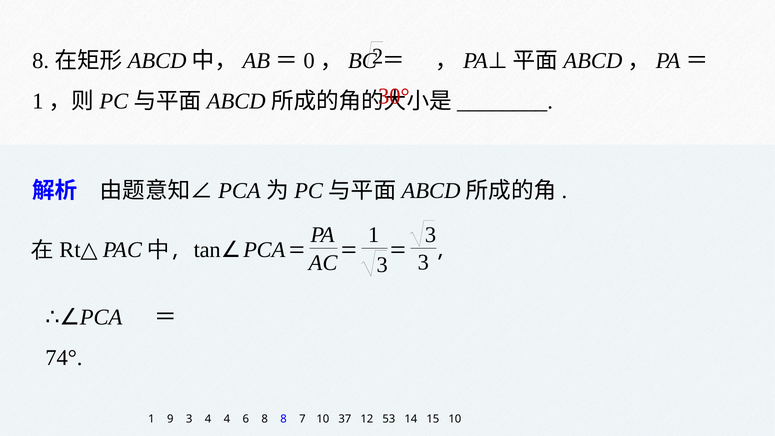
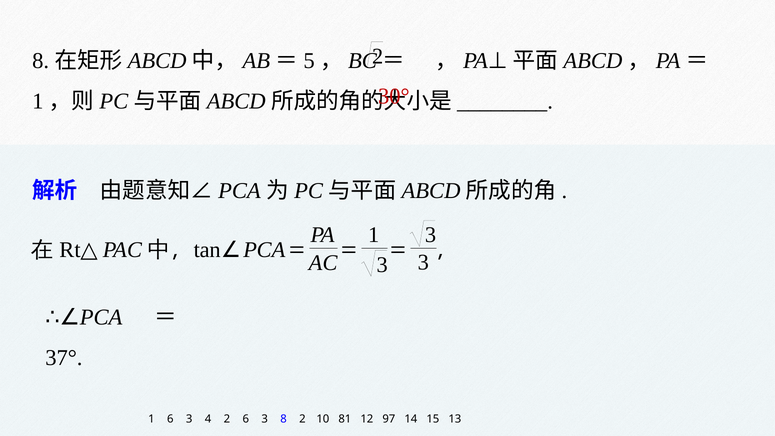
0: 0 -> 5 (309, 61)
74°: 74° -> 37° (64, 358)
1 9: 9 -> 6 (170, 419)
4 4: 4 -> 2 (227, 419)
8: 8 -> 3 (265, 419)
8 7: 7 -> 2 (302, 419)
37: 37 -> 81 (345, 419)
53: 53 -> 97 (389, 419)
15 10: 10 -> 13 (455, 419)
